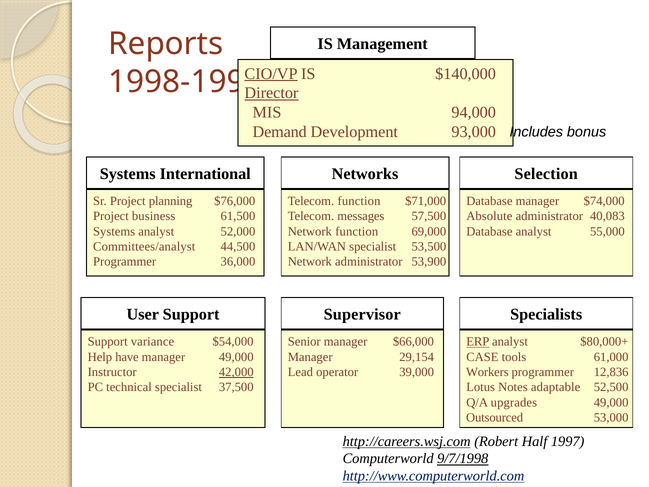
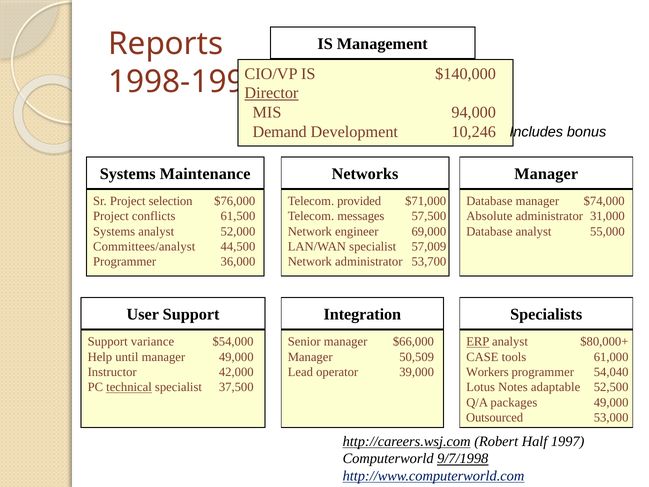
CIO/VP underline: present -> none (271, 74)
93,000: 93,000 -> 10,246 (474, 132)
International: International -> Maintenance (205, 174)
Selection: Selection -> Manager (546, 174)
planning: planning -> selection (171, 201)
Telecom function: function -> provided (359, 201)
business: business -> conflicts (154, 216)
40,083: 40,083 -> 31,000 (607, 216)
Network function: function -> engineer (357, 231)
53,500: 53,500 -> 57,009 (429, 246)
53,900: 53,900 -> 53,700 (429, 262)
Supervisor: Supervisor -> Integration (362, 314)
have: have -> until (127, 357)
29,154: 29,154 -> 50,509 (417, 357)
42,000 underline: present -> none (236, 372)
12,836: 12,836 -> 54,040 (611, 372)
technical underline: none -> present (129, 387)
upgrades: upgrades -> packages (514, 402)
